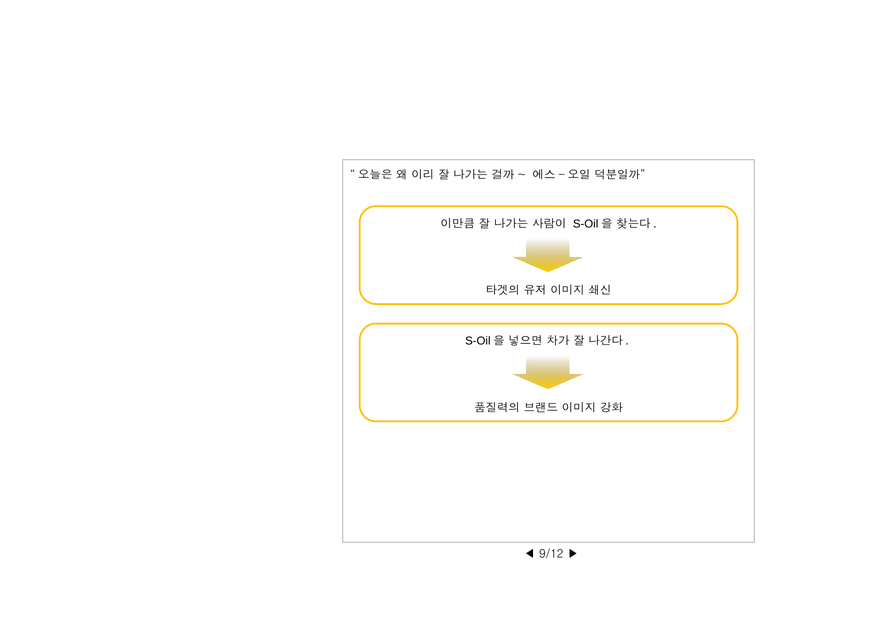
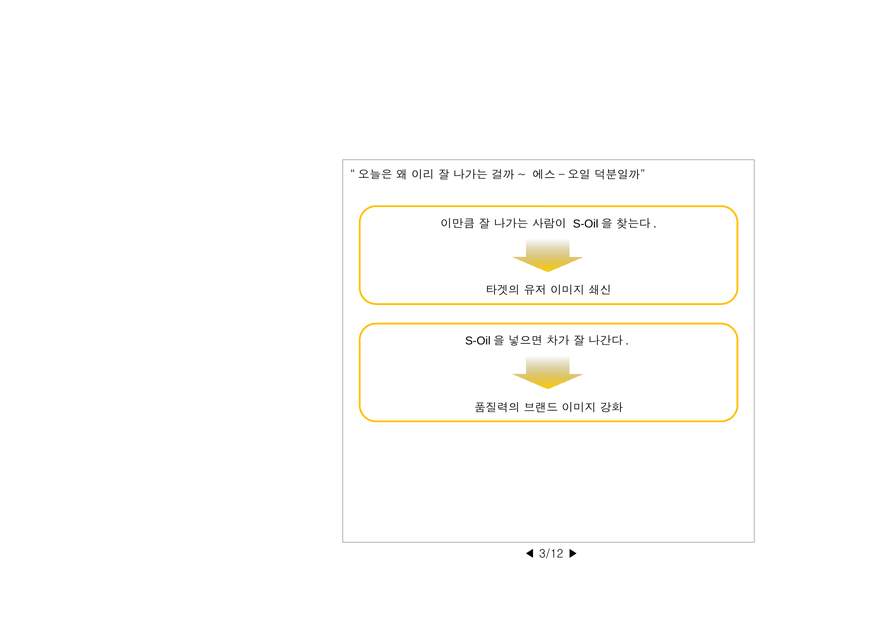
9/12: 9/12 -> 3/12 (551, 553)
